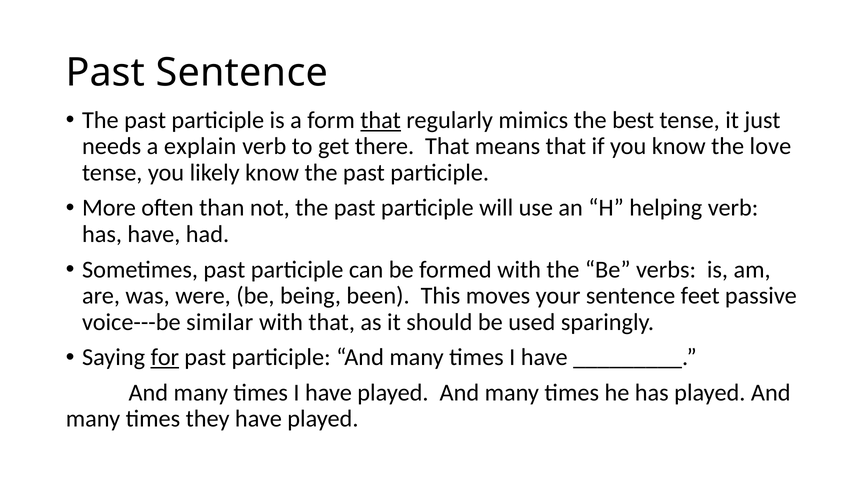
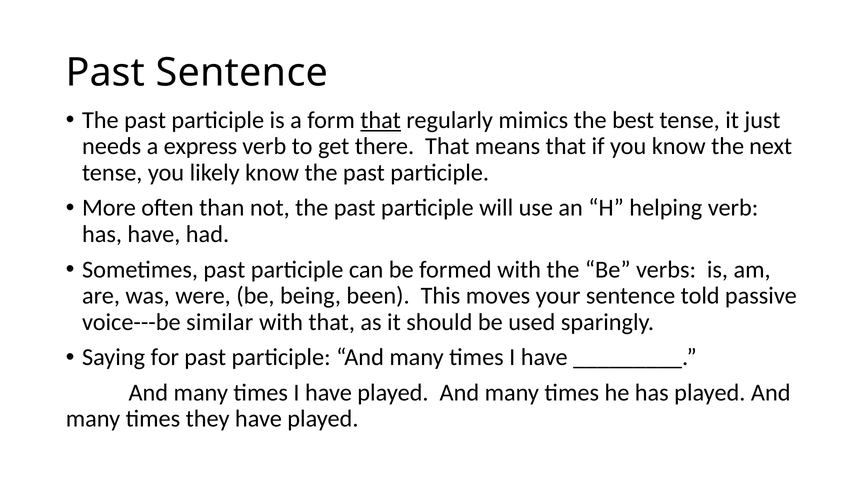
explain: explain -> express (200, 146)
love: love -> next (771, 146)
feet: feet -> told (700, 296)
for underline: present -> none (165, 357)
